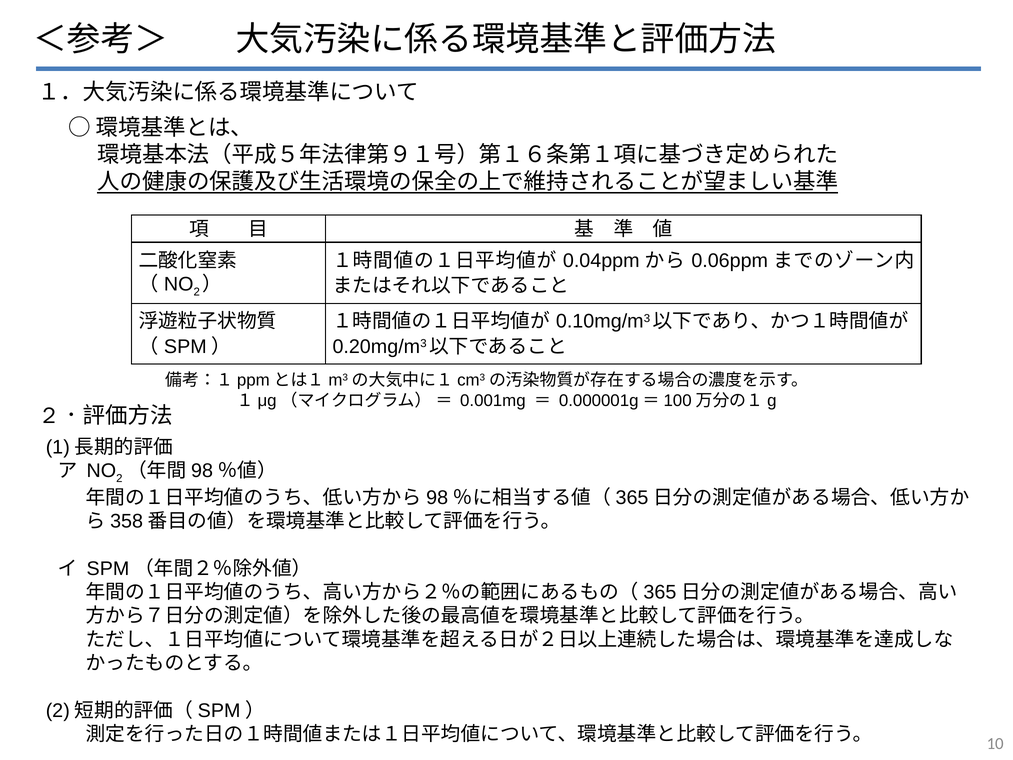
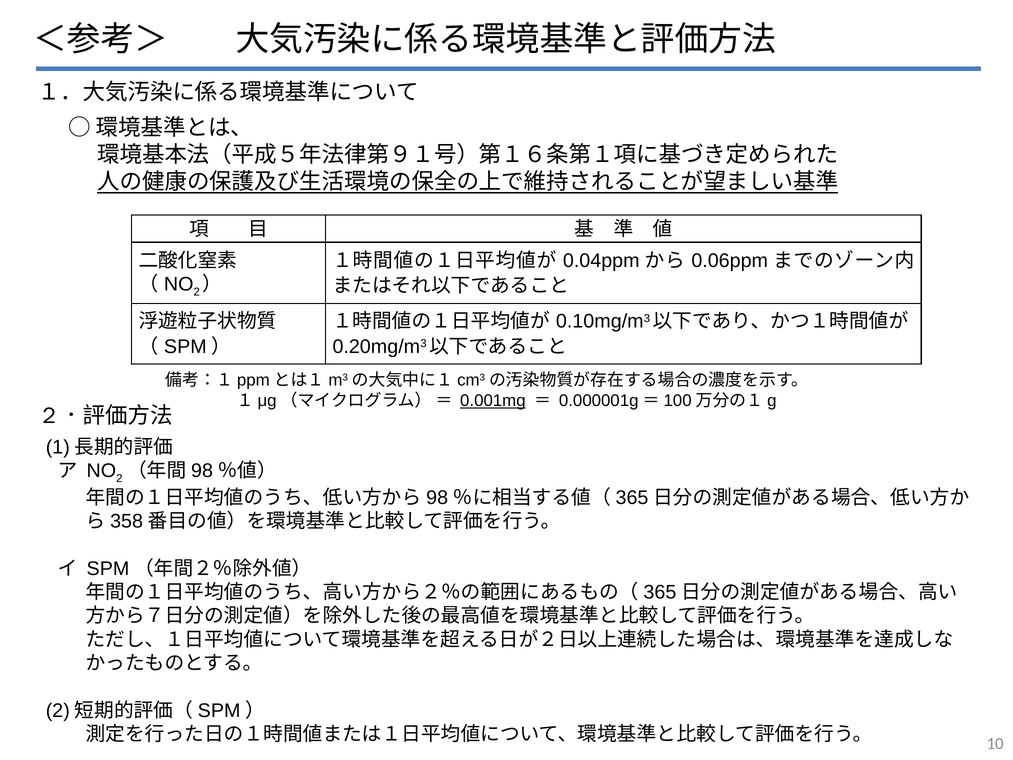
0.001mg underline: none -> present (493, 400)
